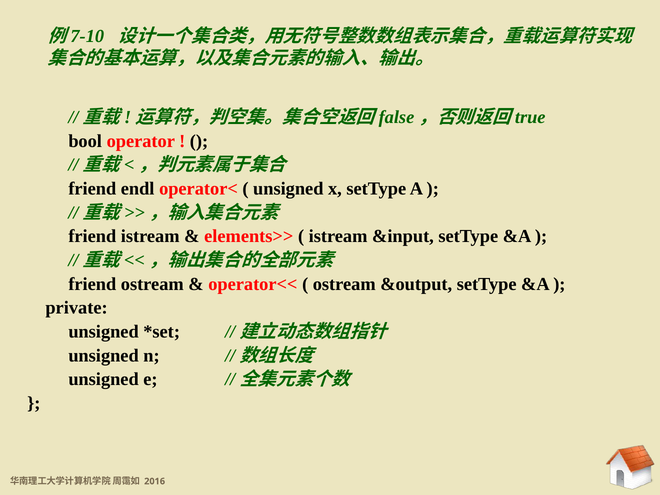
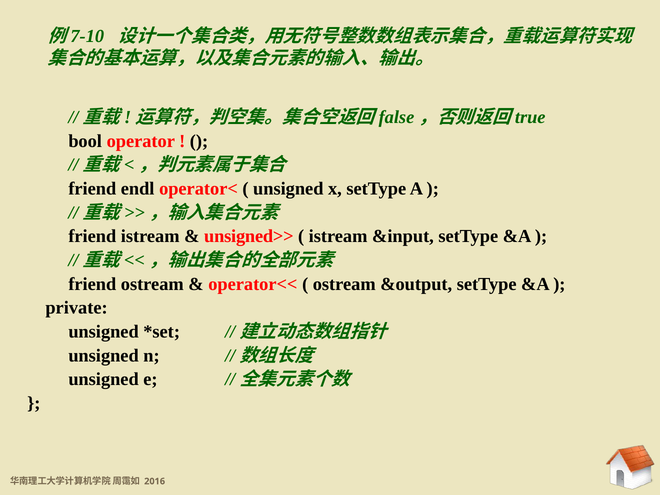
elements>>: elements>> -> unsigned>> (249, 236)
